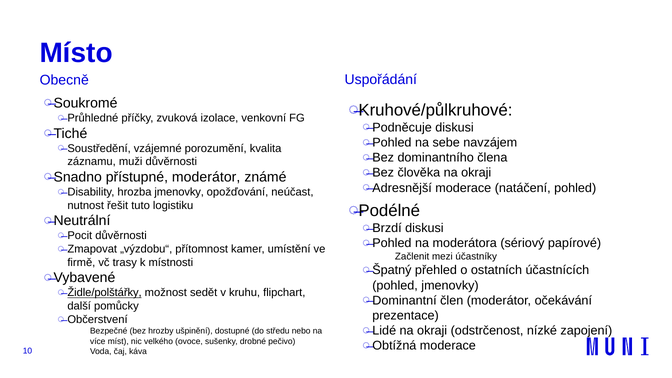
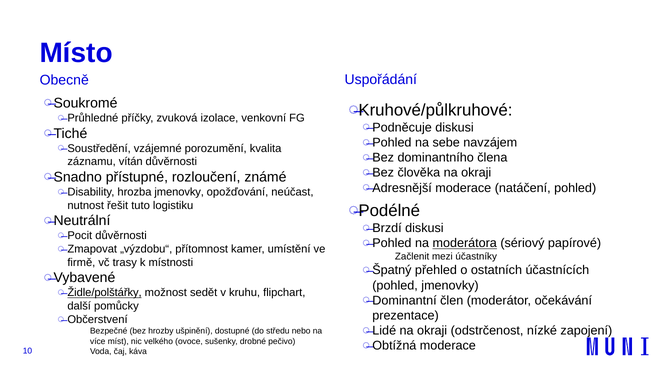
muži: muži -> vítán (131, 162)
přístupné moderátor: moderátor -> rozloučení (206, 177)
moderátora underline: none -> present (465, 243)
